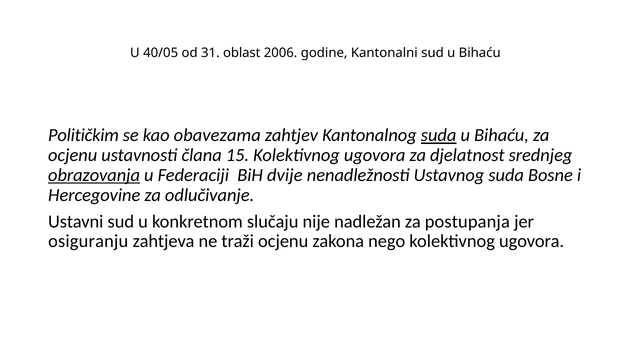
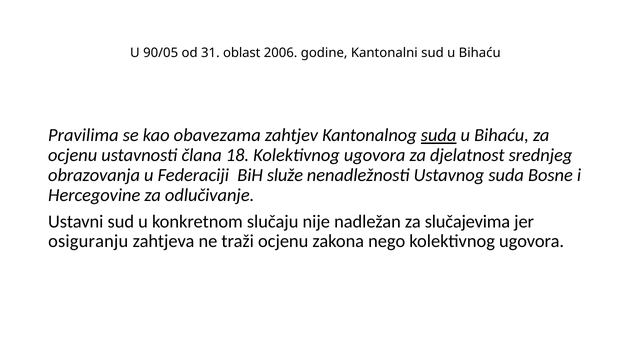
40/05: 40/05 -> 90/05 (161, 53)
Političkim: Političkim -> Pravilima (83, 135)
15: 15 -> 18 (237, 155)
obrazovanja underline: present -> none (94, 175)
dvije: dvije -> služe (285, 175)
postupanja: postupanja -> slučajevima (467, 221)
